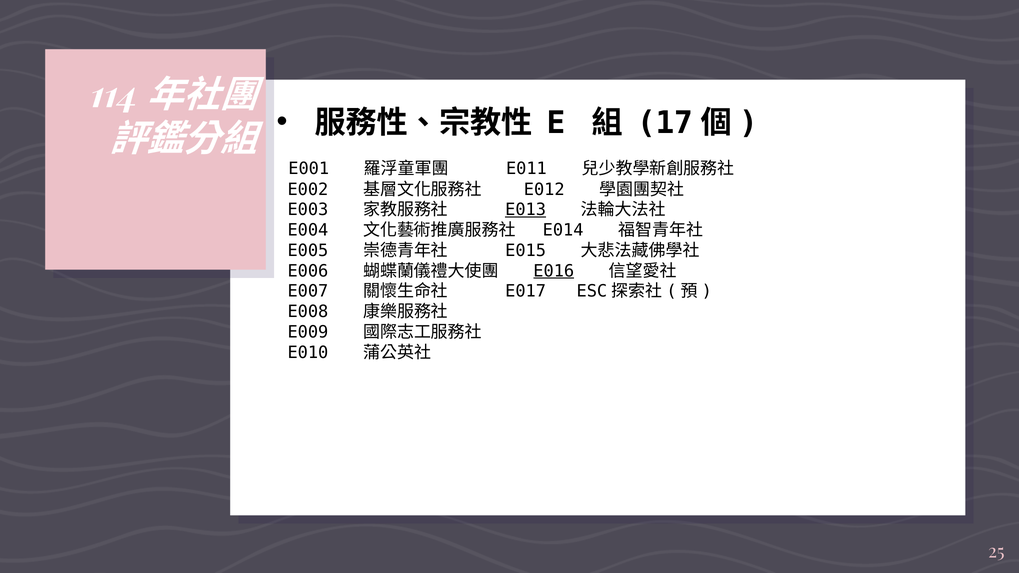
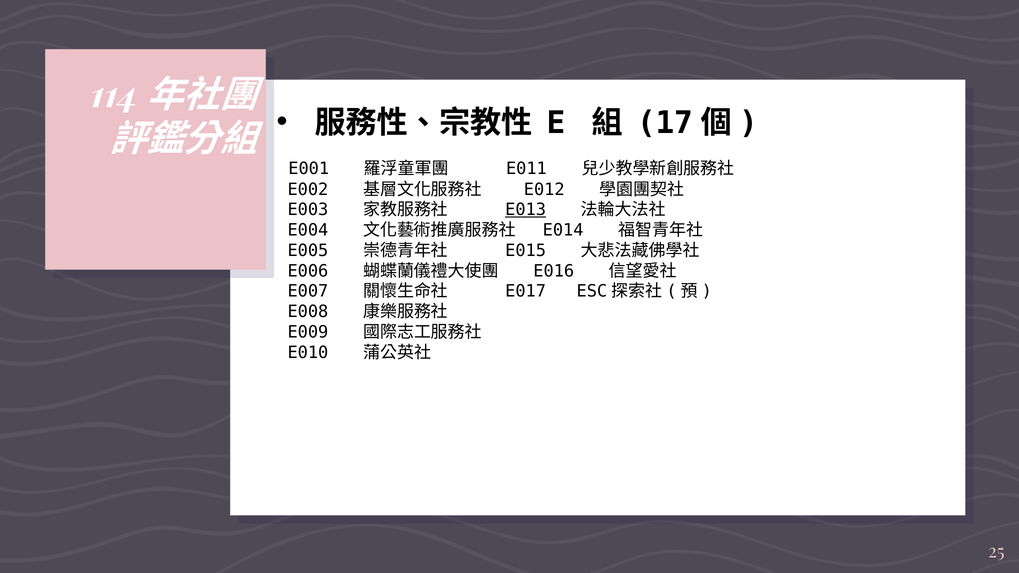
E016 underline: present -> none (554, 271)
